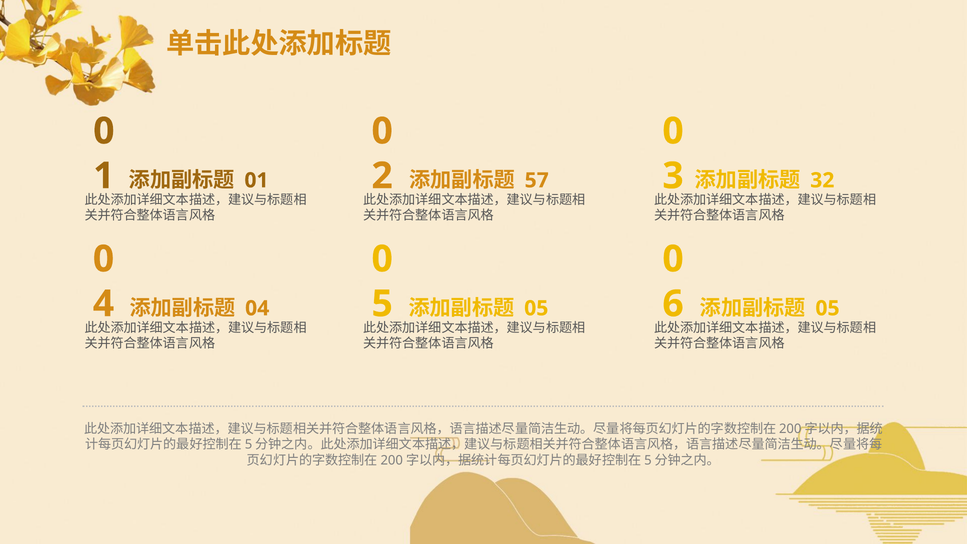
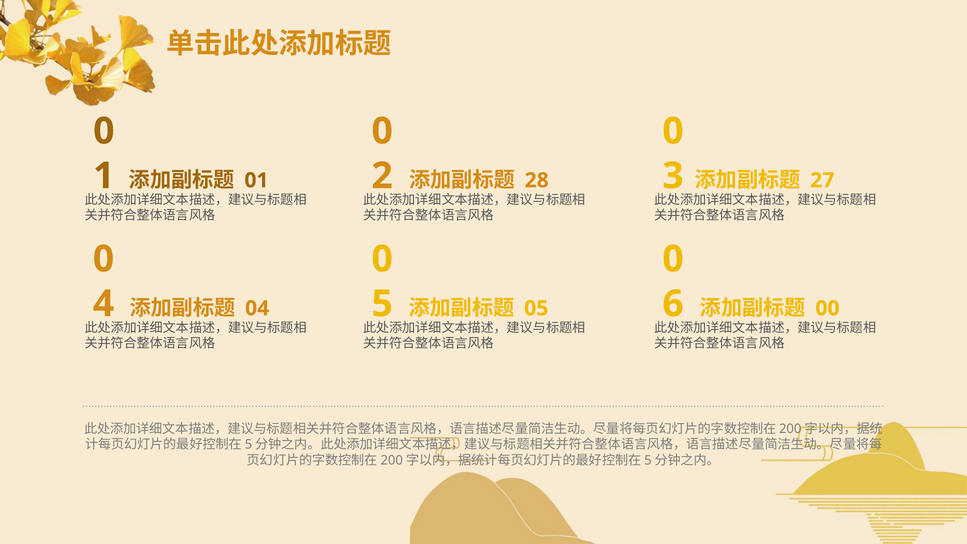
32: 32 -> 27 (822, 180)
57: 57 -> 28 (537, 180)
05: 05 -> 00 (827, 308)
